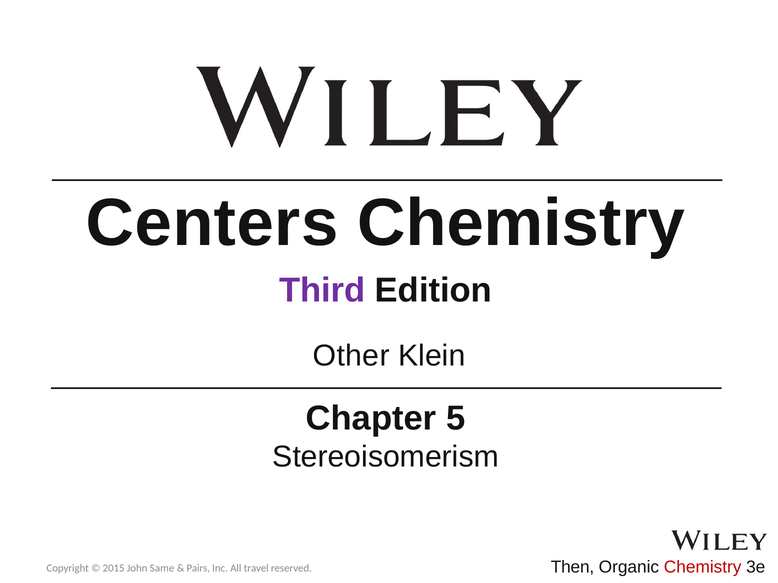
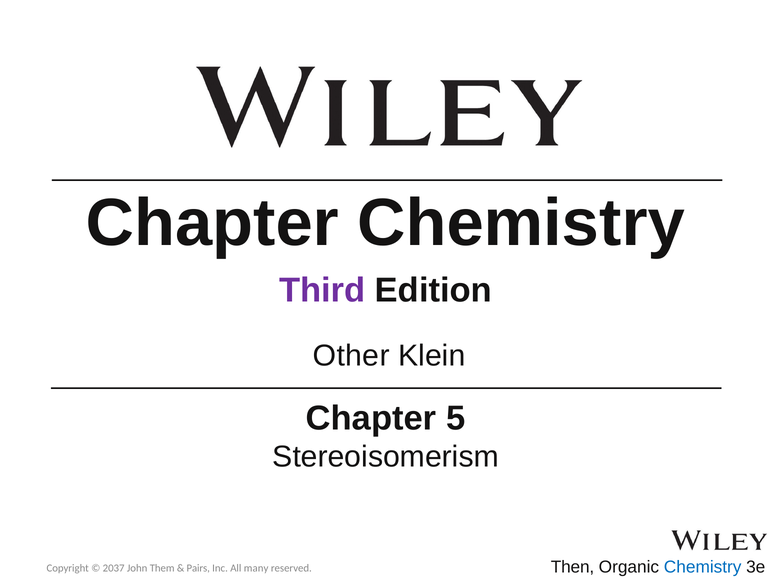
Centers: Centers -> Chapter (212, 223)
2015: 2015 -> 2037 (114, 569)
Same: Same -> Them (162, 569)
travel: travel -> many (256, 569)
Chemistry colour: red -> blue (703, 567)
